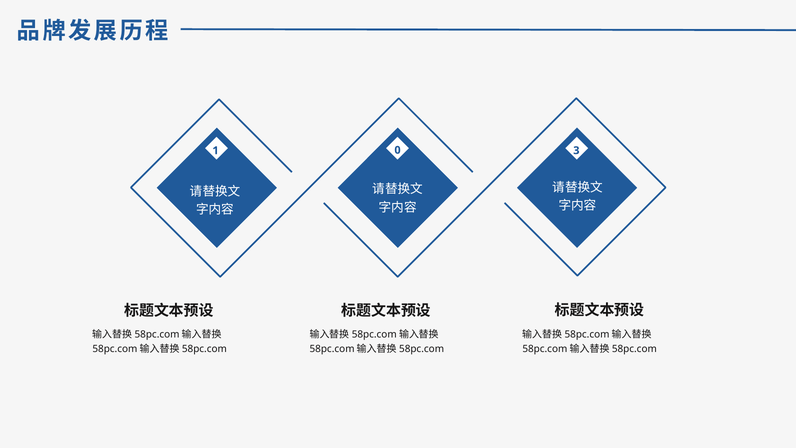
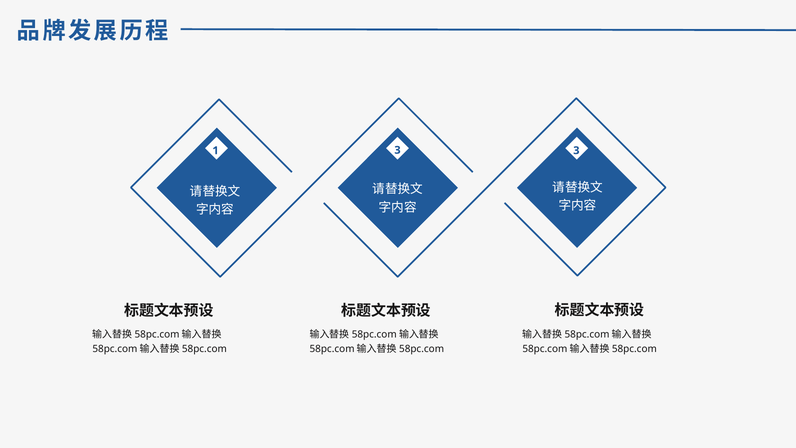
1 0: 0 -> 3 (398, 150)
